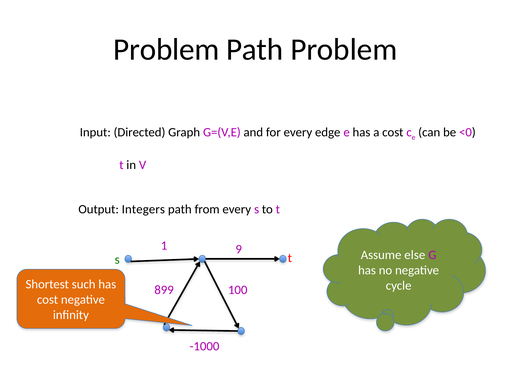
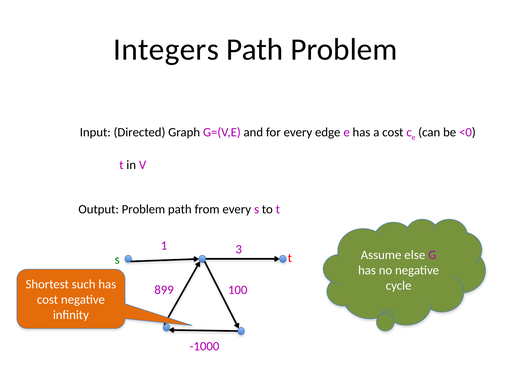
Problem: Problem -> Integers (166, 49)
Output Integers: Integers -> Problem (143, 209)
9: 9 -> 3 (239, 249)
